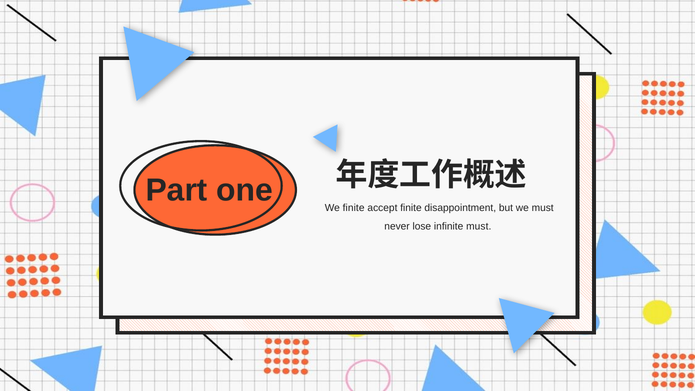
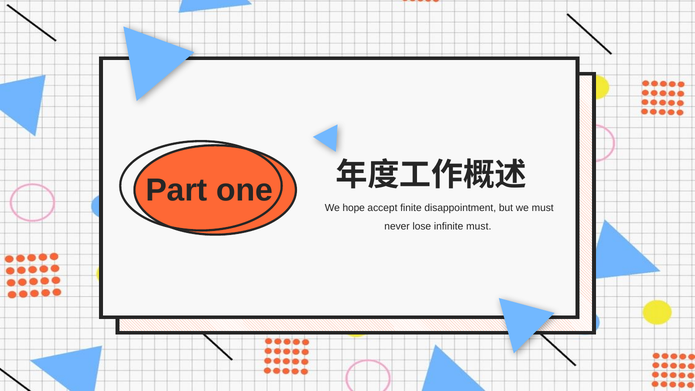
We finite: finite -> hope (354, 208)
